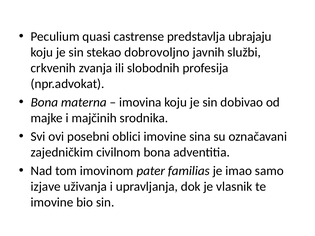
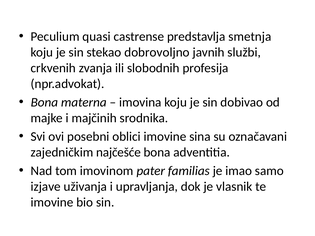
ubrajaju: ubrajaju -> smetnja (250, 37)
civilnom: civilnom -> najčešće (118, 152)
